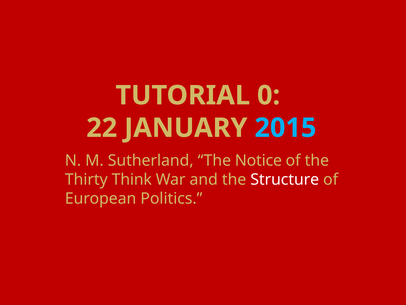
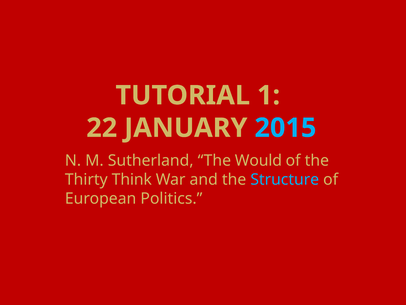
0: 0 -> 1 (269, 95)
Notice: Notice -> Would (258, 161)
Structure colour: white -> light blue (285, 179)
